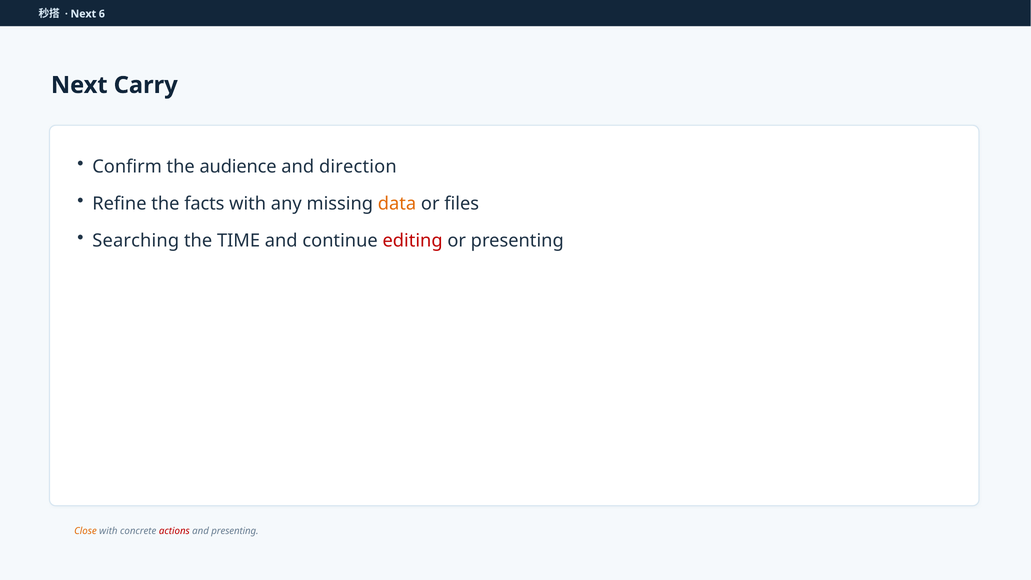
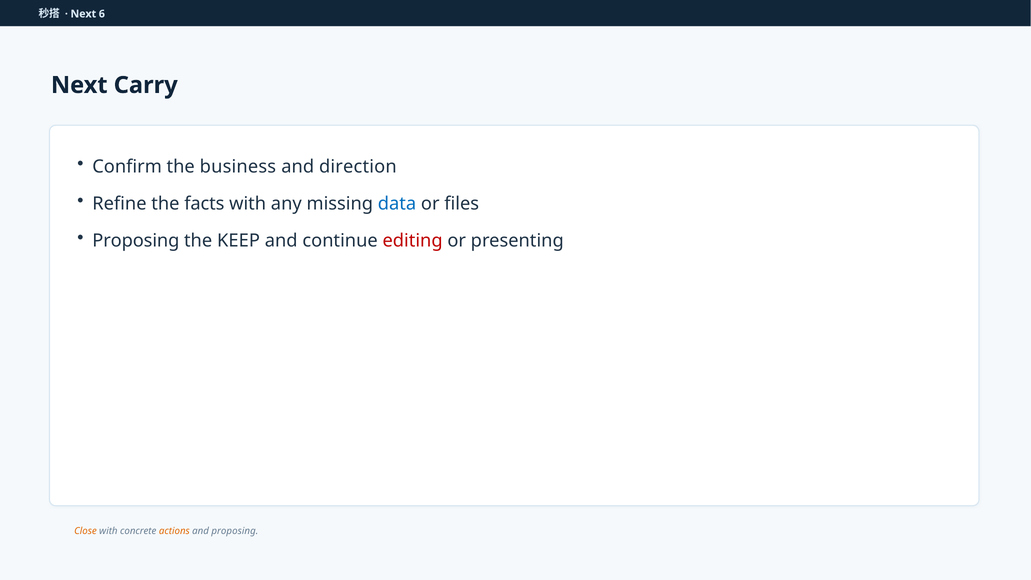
audience: audience -> business (238, 167)
data colour: orange -> blue (397, 204)
Searching: Searching -> Proposing (136, 241)
TIME: TIME -> KEEP (238, 241)
actions colour: red -> orange (174, 531)
and presenting: presenting -> proposing (235, 531)
